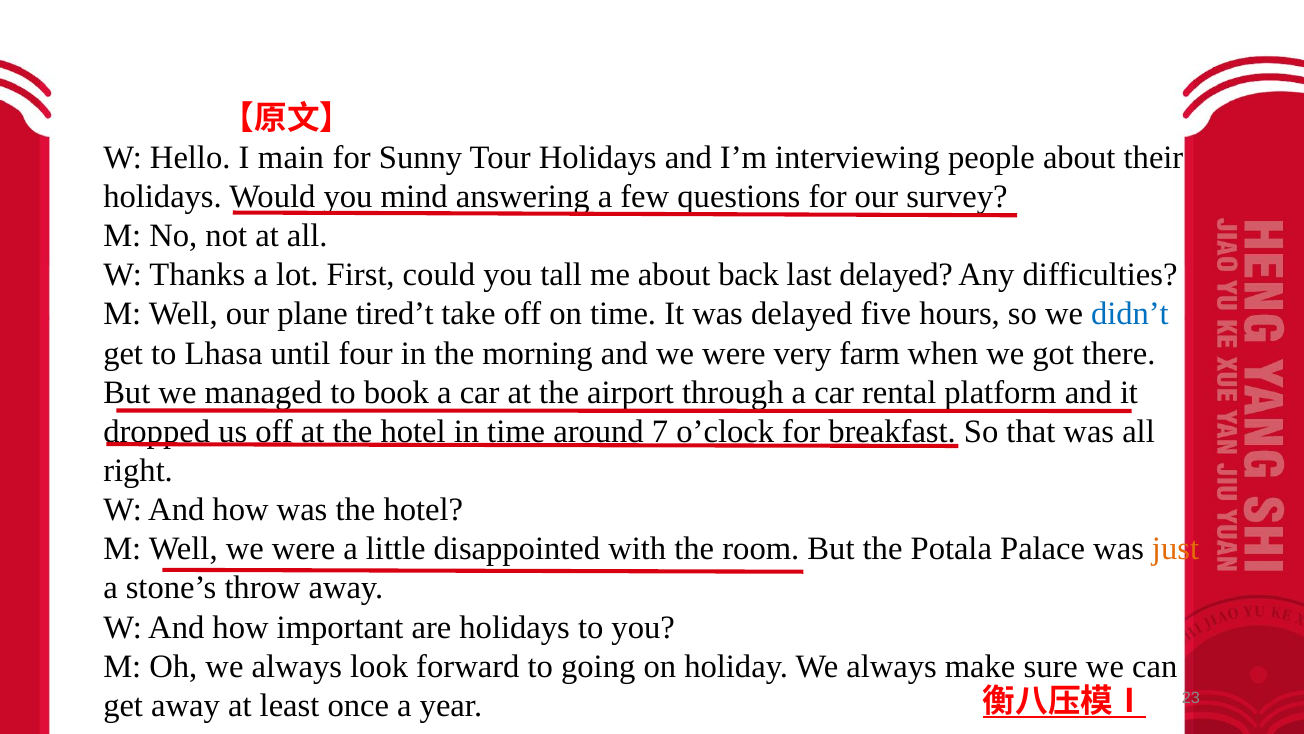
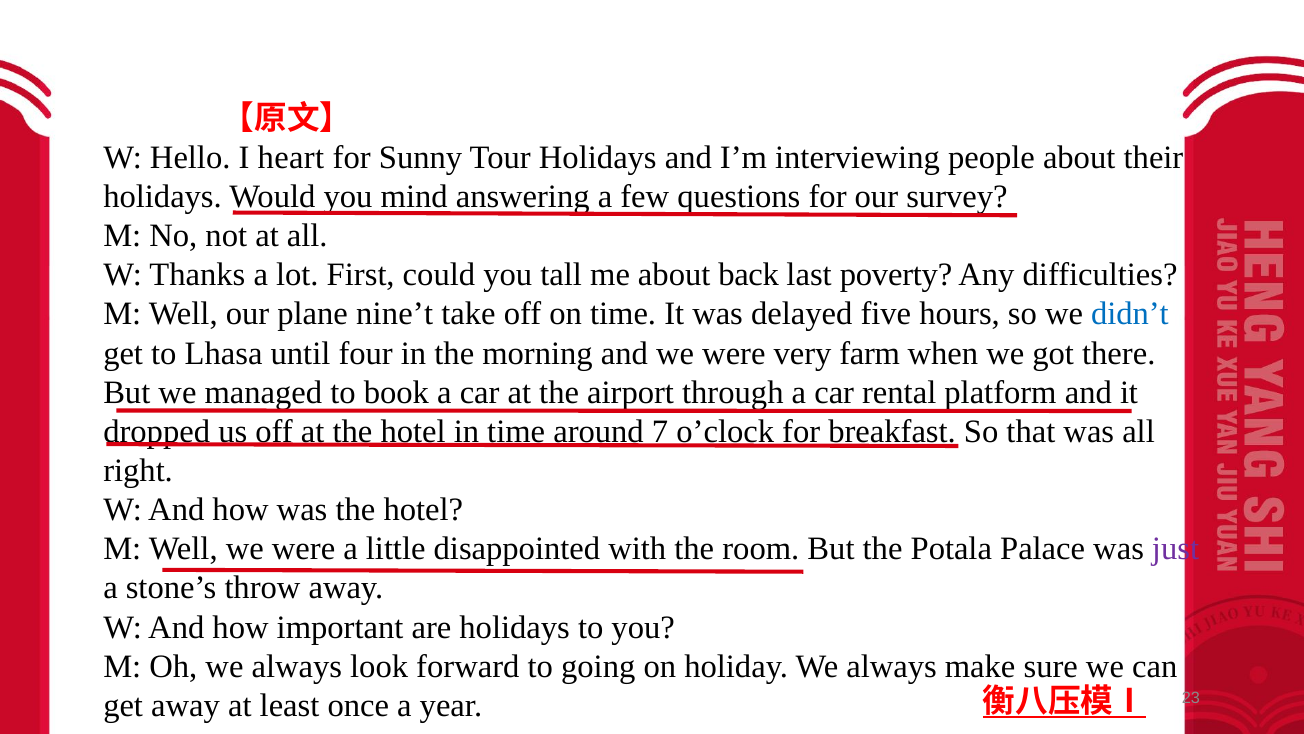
main: main -> heart (291, 157)
last delayed: delayed -> poverty (896, 275)
tired’t: tired’t -> nine’t (395, 314)
just colour: orange -> purple (1176, 549)
